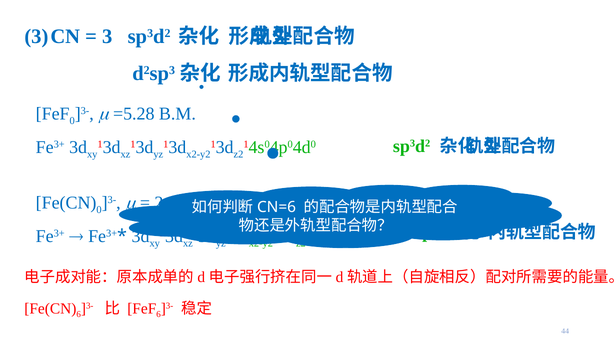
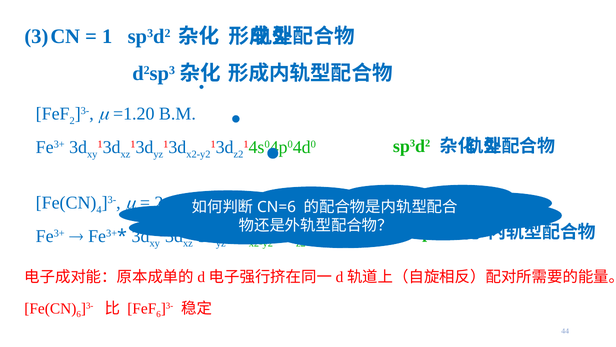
3: 3 -> 1 (107, 37)
0: 0 -> 2 (72, 120)
=5.28: =5.28 -> =1.20 (134, 113)
0: 0 -> 4 (99, 210)
